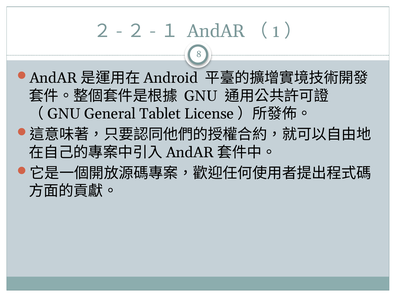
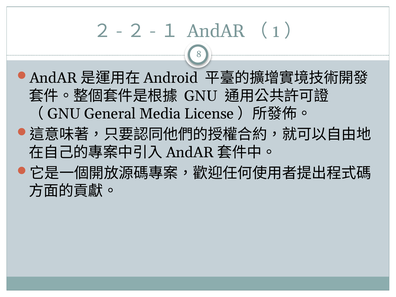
Tablet: Tablet -> Media (160, 114)
